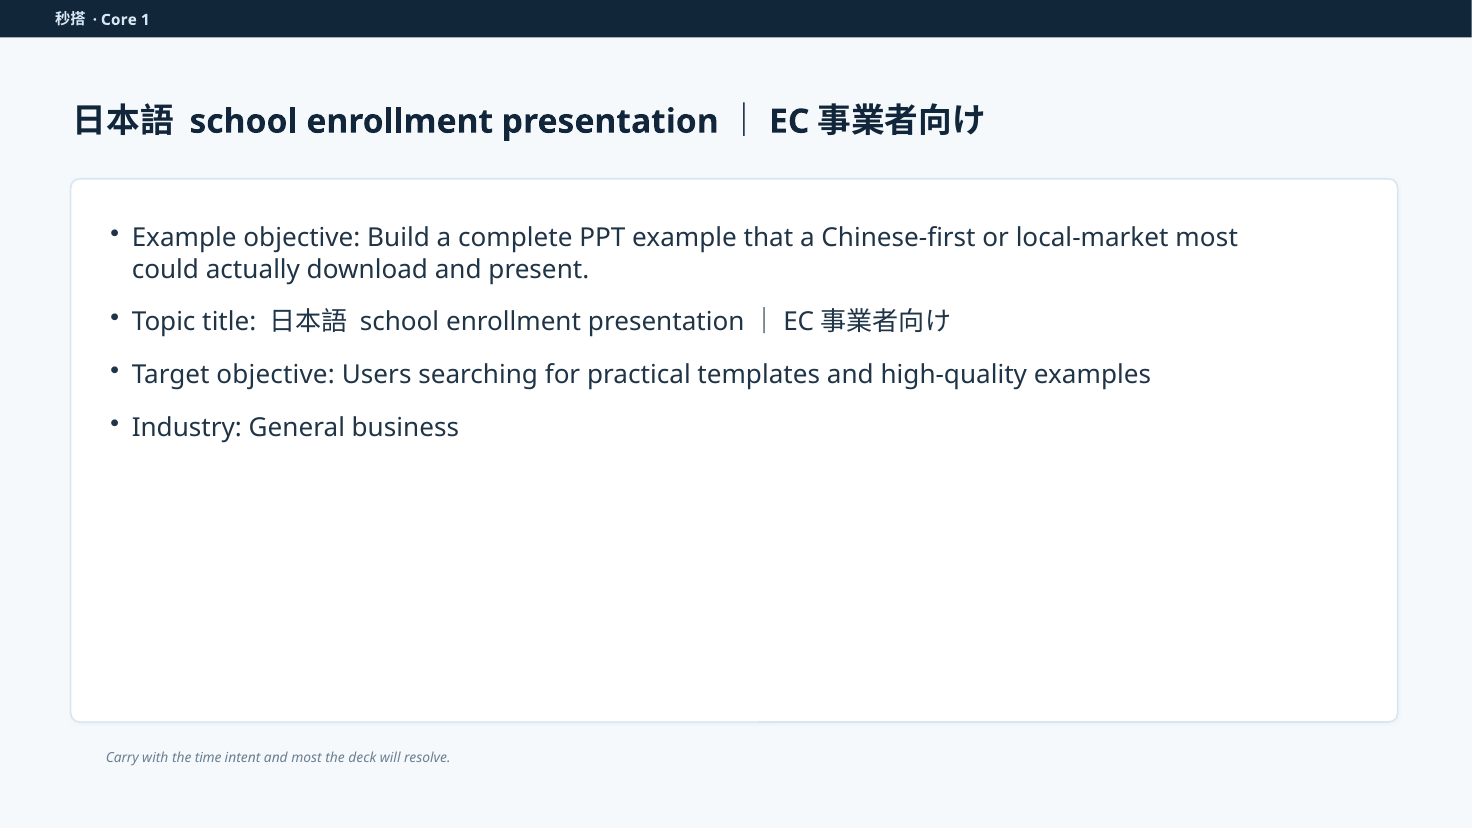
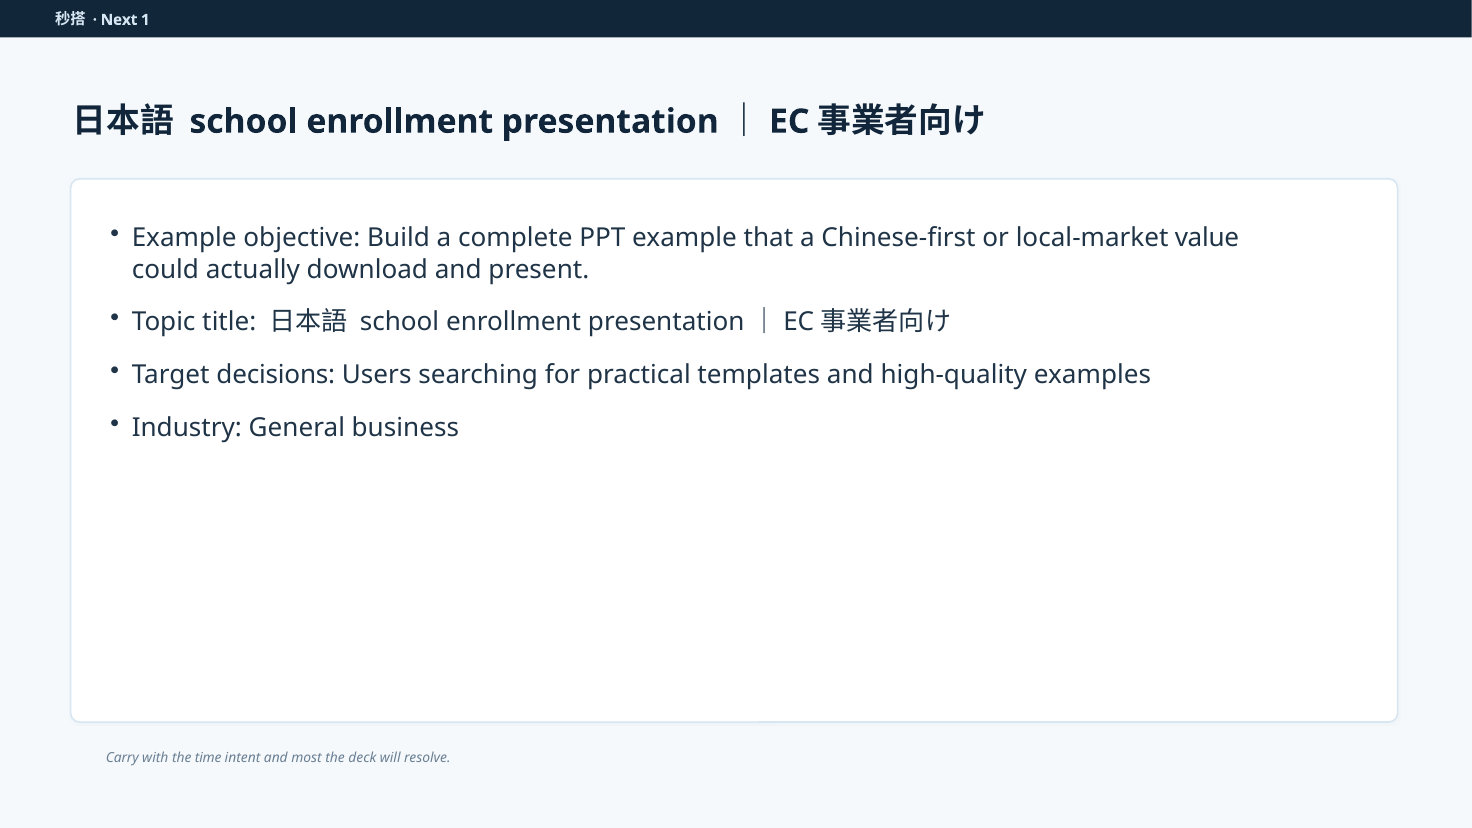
Core: Core -> Next (119, 20)
local-market most: most -> value (1207, 238)
Target objective: objective -> decisions (276, 375)
